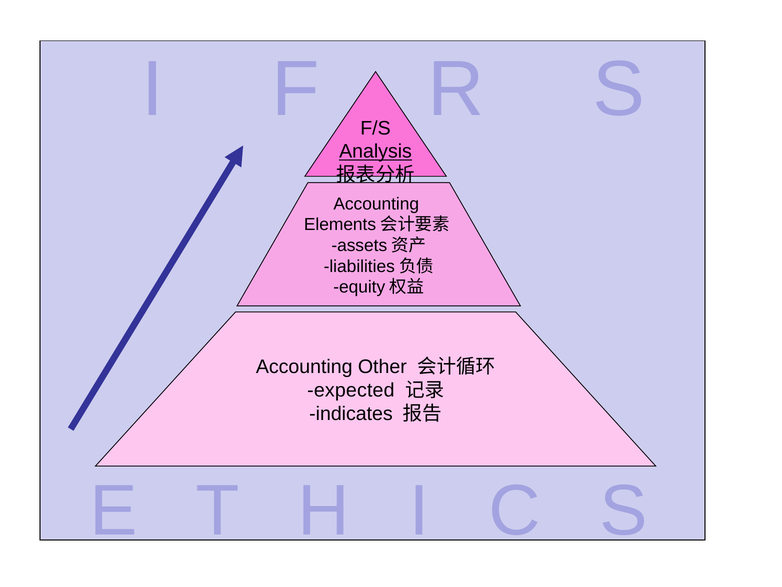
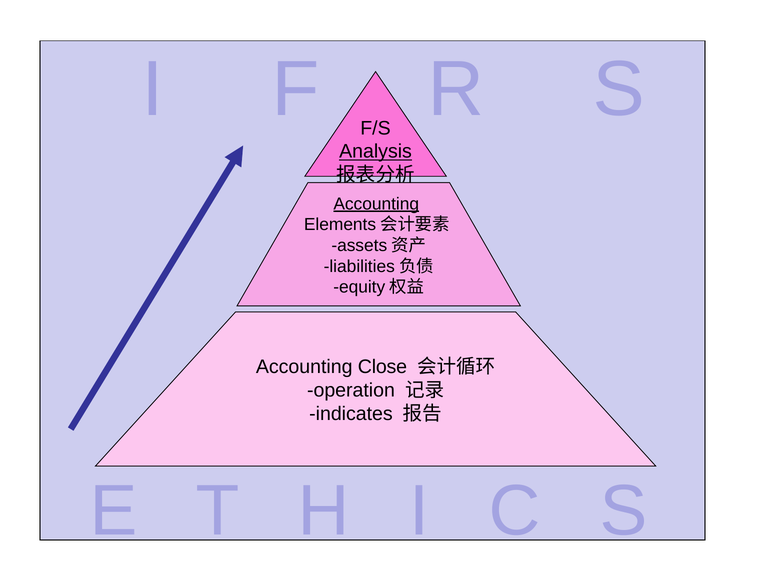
Accounting underline: none -> present (376, 204)
Other: Other -> Close (382, 367)
expected: expected -> operation (351, 390)
